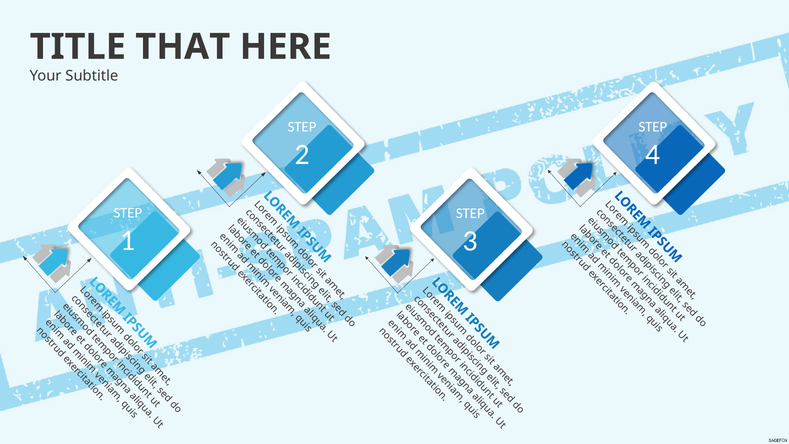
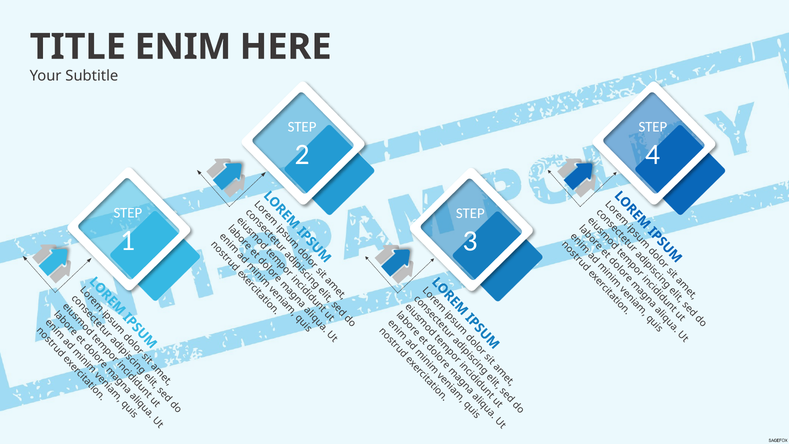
THAT: THAT -> ENIM (183, 47)
